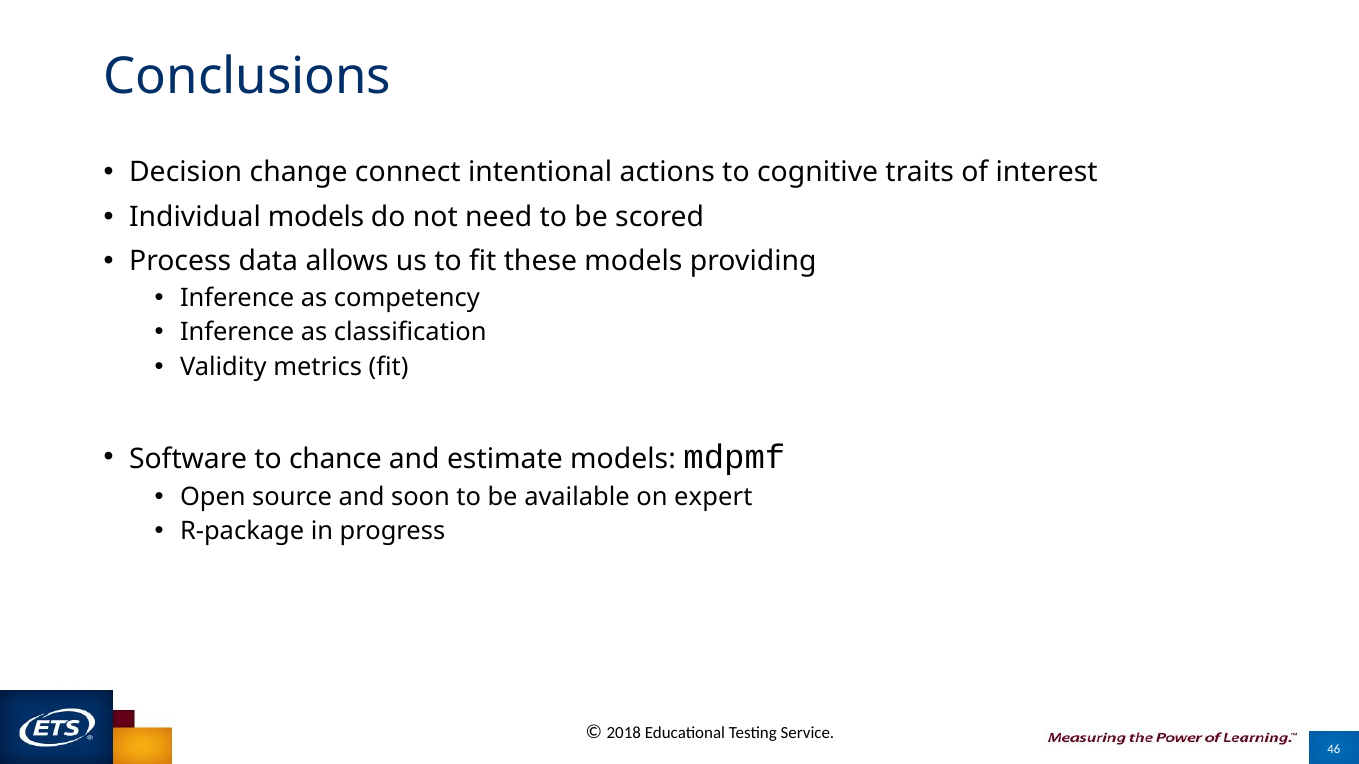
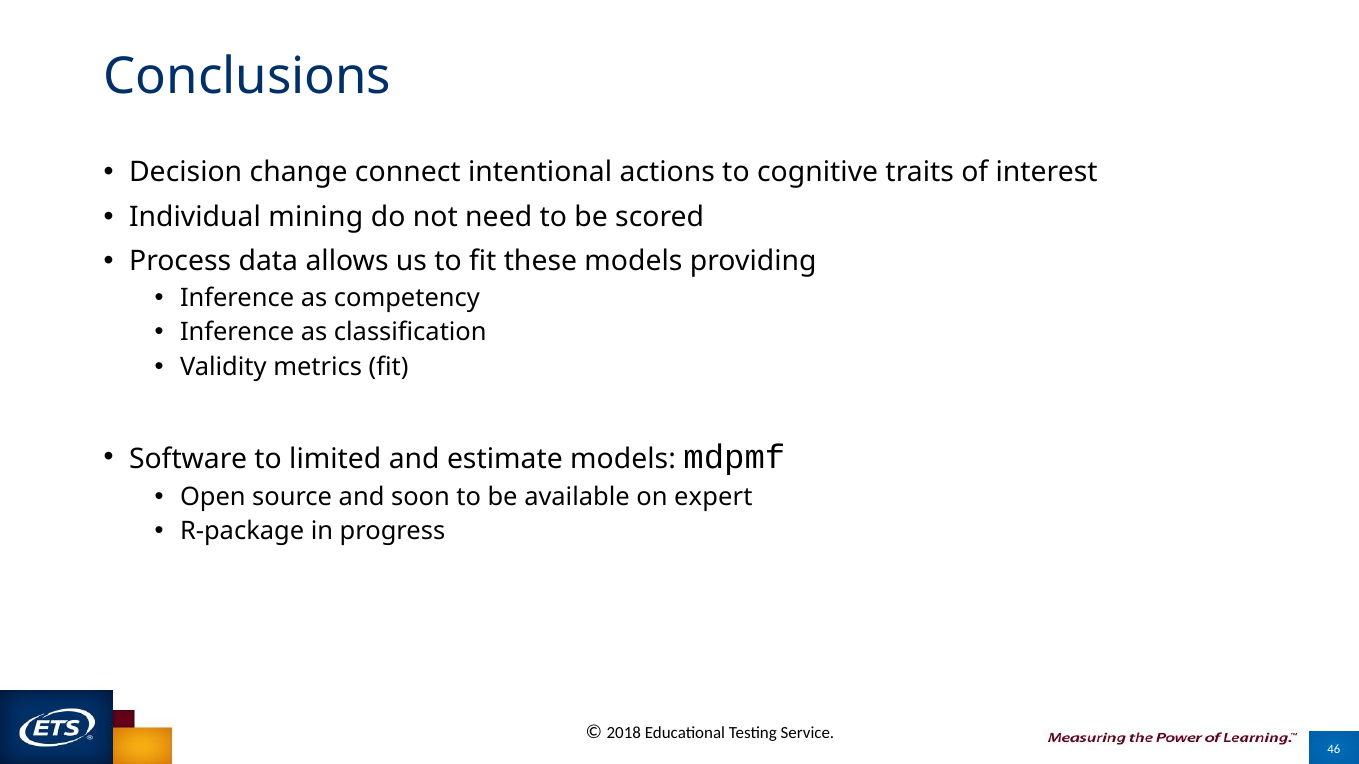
Individual models: models -> mining (316, 217)
chance: chance -> limited (335, 460)
